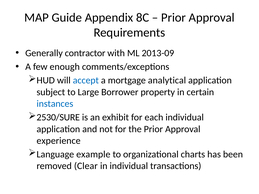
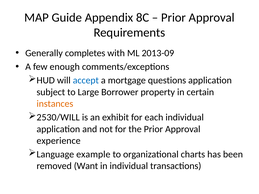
contractor: contractor -> completes (85, 53)
analytical: analytical -> questions (167, 80)
instances colour: blue -> orange (55, 104)
2530/SURE: 2530/SURE -> 2530/WILL (58, 118)
Clear: Clear -> Want (86, 166)
